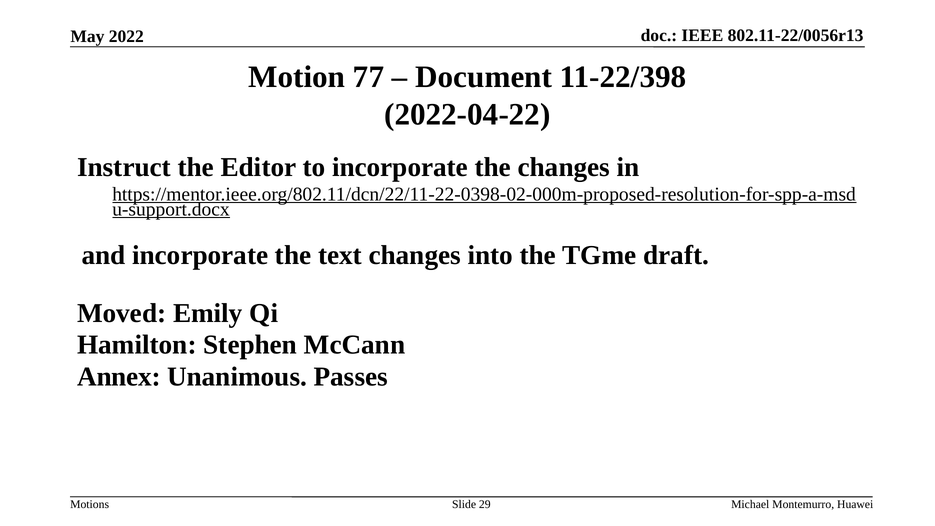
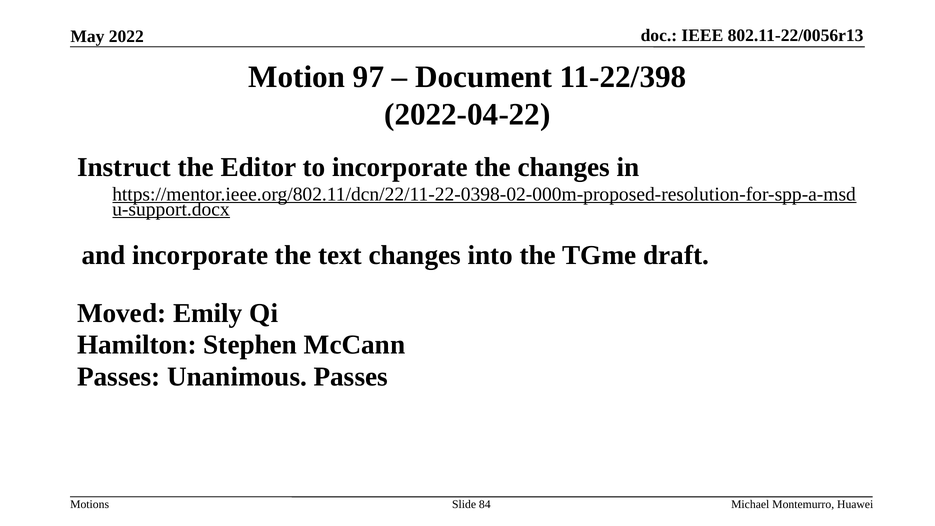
77: 77 -> 97 (369, 77)
Annex: Annex -> Passes (119, 377)
29: 29 -> 84 (485, 504)
